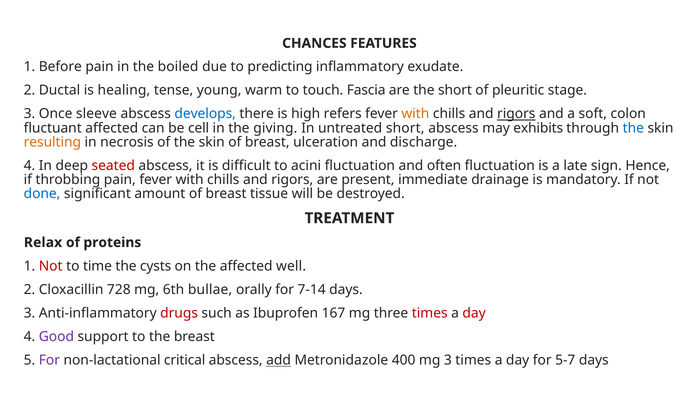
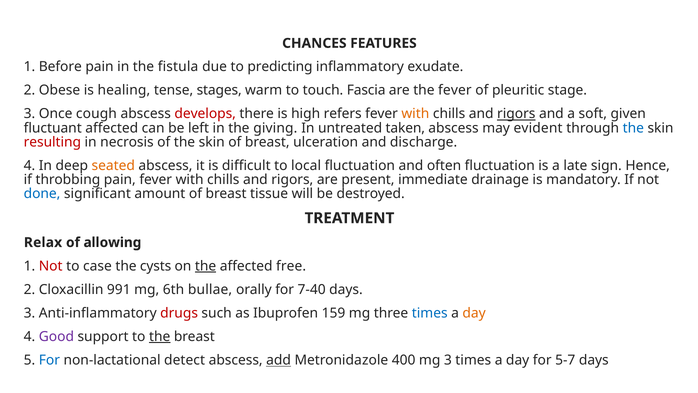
boiled: boiled -> fistula (178, 67)
Ductal: Ductal -> Obese (60, 90)
young: young -> stages (219, 90)
the short: short -> fever (455, 90)
sleeve: sleeve -> cough (96, 114)
develops colour: blue -> red (205, 114)
colon: colon -> given (628, 114)
cell: cell -> left (199, 128)
untreated short: short -> taken (405, 128)
exhibits: exhibits -> evident (538, 128)
resulting colour: orange -> red (52, 142)
seated colour: red -> orange (113, 166)
acini: acini -> local (306, 166)
proteins: proteins -> allowing (112, 242)
time: time -> case (97, 266)
the underline: none -> present (206, 266)
well: well -> free (291, 266)
728: 728 -> 991 (119, 289)
7-14: 7-14 -> 7-40 (312, 289)
167: 167 -> 159 (334, 313)
times colour: red -> blue (430, 313)
day colour: red -> orange (474, 313)
the underline: none -> present (160, 336)
For colour: purple -> blue (49, 360)
critical: critical -> detect (185, 360)
